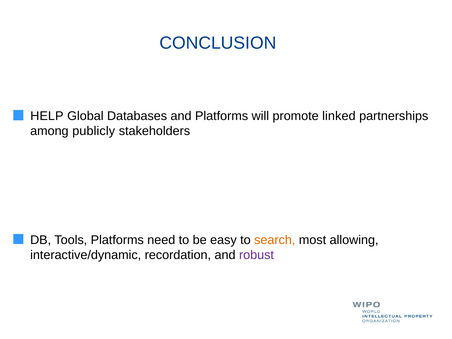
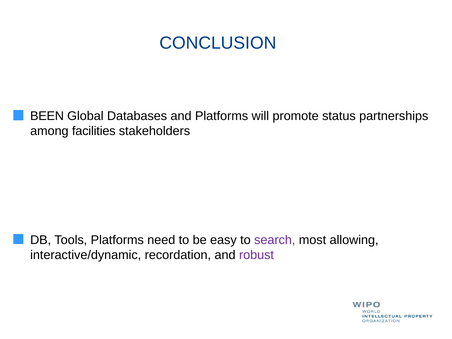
HELP: HELP -> BEEN (47, 116)
linked: linked -> status (339, 116)
publicly: publicly -> facilities (94, 131)
search colour: orange -> purple (275, 240)
